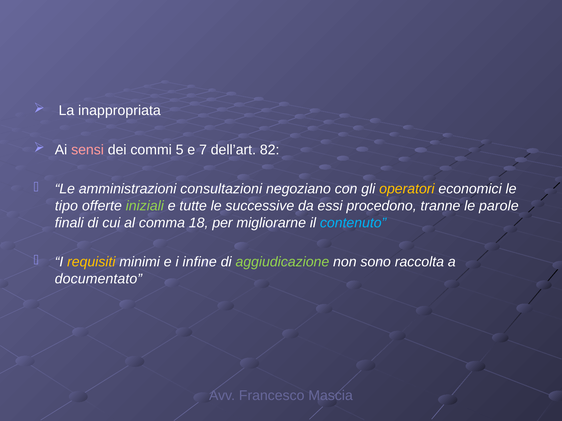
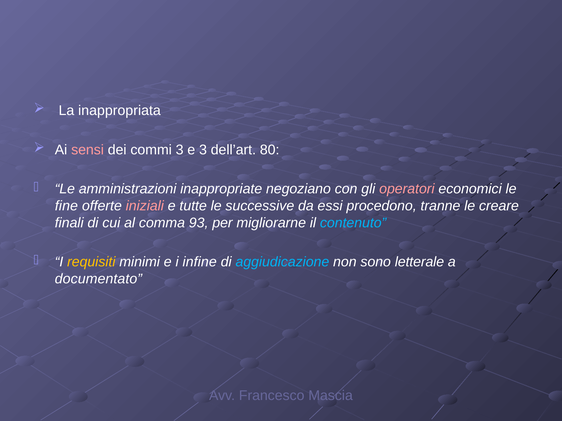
commi 5: 5 -> 3 (180, 150)
e 7: 7 -> 3 (203, 150)
82: 82 -> 80 (270, 150)
consultazioni: consultazioni -> inappropriate (221, 189)
operatori colour: yellow -> pink (407, 189)
tipo: tipo -> fine (66, 206)
iniziali colour: light green -> pink (145, 206)
parole: parole -> creare (499, 206)
18: 18 -> 93 (199, 223)
aggiudicazione colour: light green -> light blue (282, 262)
raccolta: raccolta -> letterale (419, 262)
